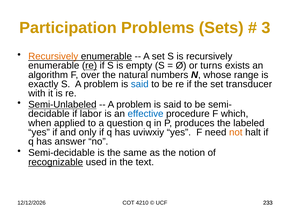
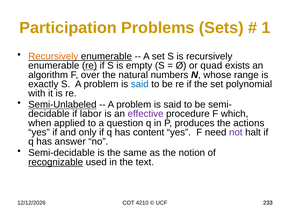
3: 3 -> 1 (266, 28)
turns: turns -> quad (211, 66)
transducer: transducer -> polynomial (249, 84)
effective colour: blue -> purple (146, 114)
labeled: labeled -> actions (249, 123)
uviwxiy: uviwxiy -> content (149, 133)
not colour: orange -> purple (236, 133)
